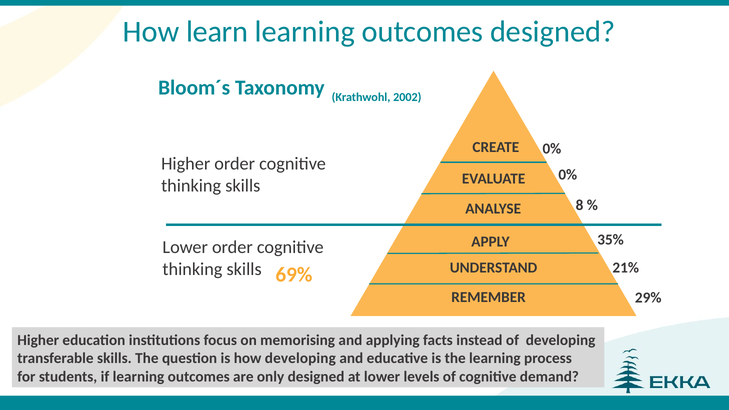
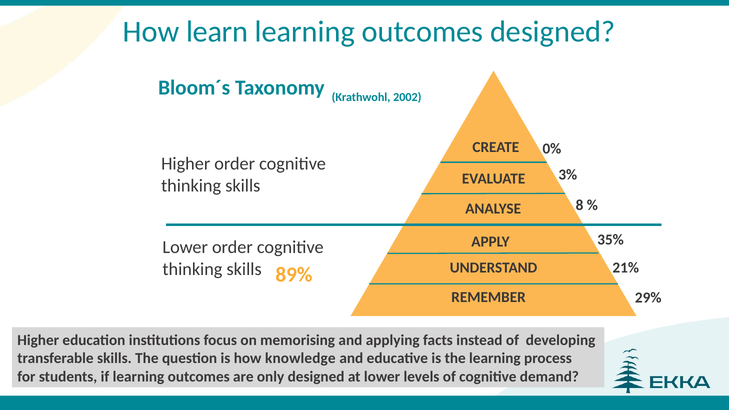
0%: 0% -> 3% (568, 175)
69%: 69% -> 89% (294, 275)
how developing: developing -> knowledge (300, 358)
